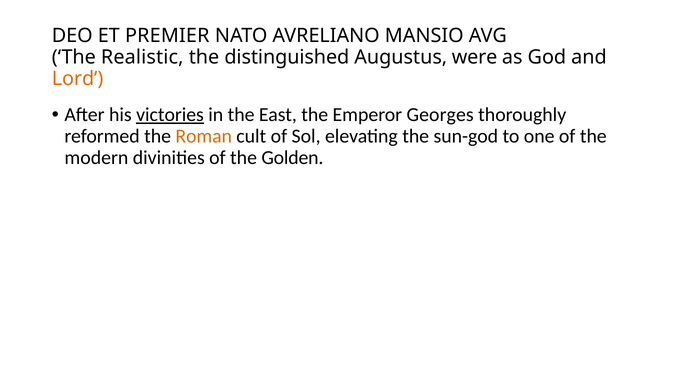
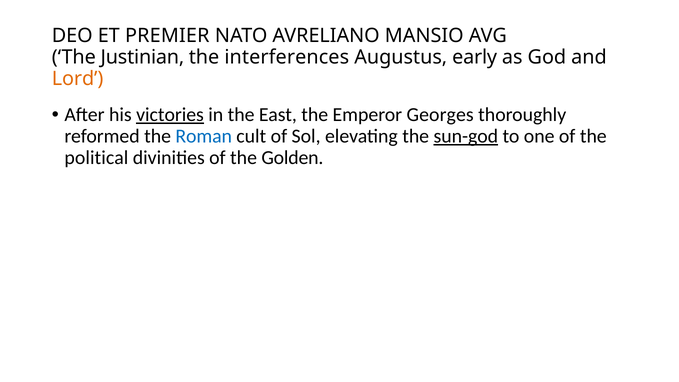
Realistic: Realistic -> Justinian (142, 57)
distinguished: distinguished -> interferences (287, 57)
were: were -> early (475, 57)
Roman colour: orange -> blue (204, 136)
sun-god underline: none -> present (466, 136)
modern: modern -> political (96, 158)
